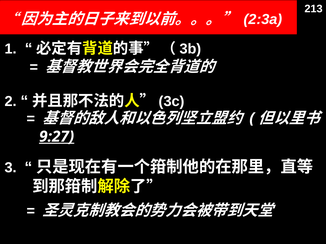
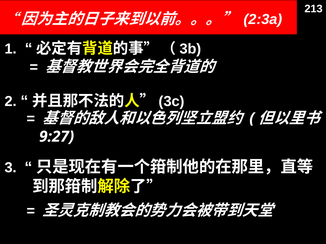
9:27 underline: present -> none (57, 137)
